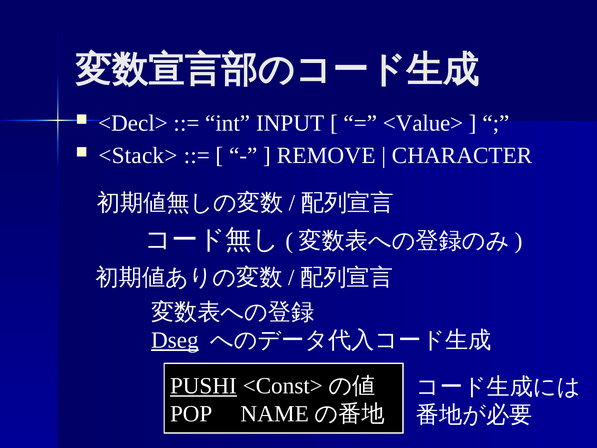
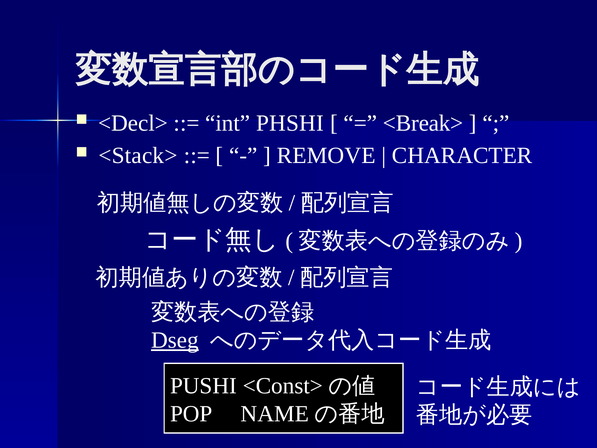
INPUT: INPUT -> PHSHI (290, 123)
<Value>: <Value> -> <Break> (423, 123)
PUSHI underline: present -> none (204, 386)
